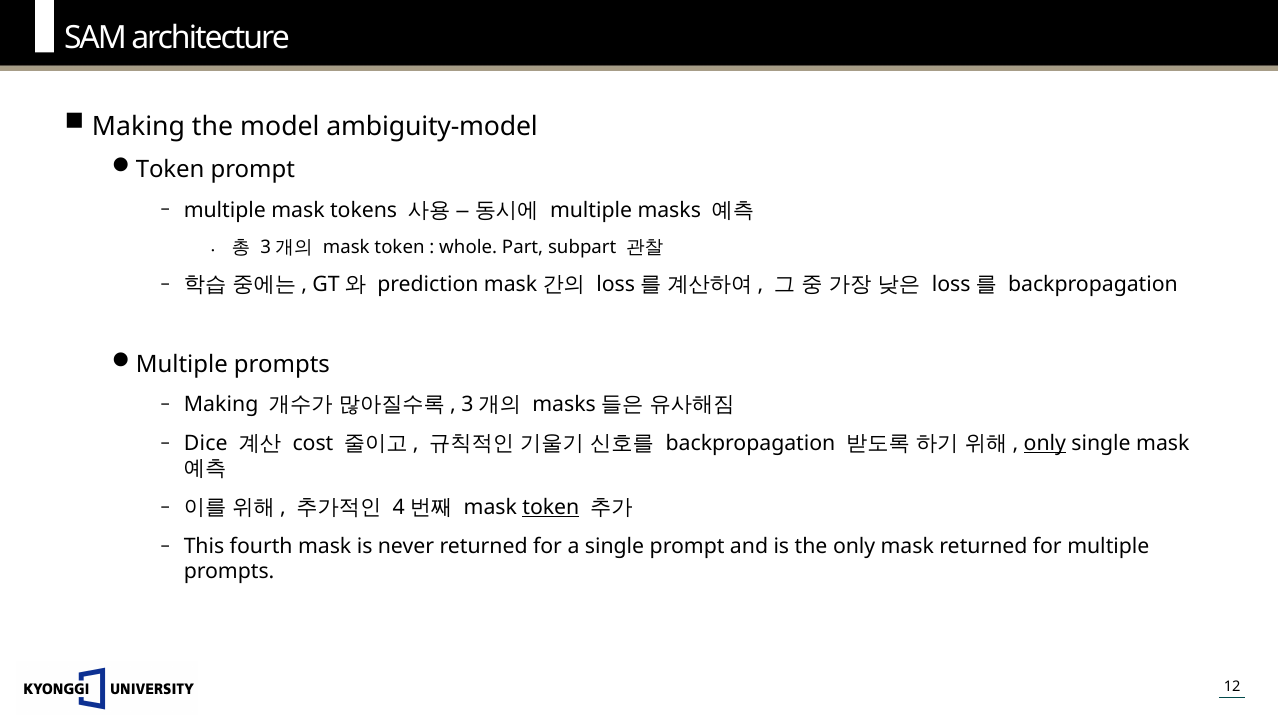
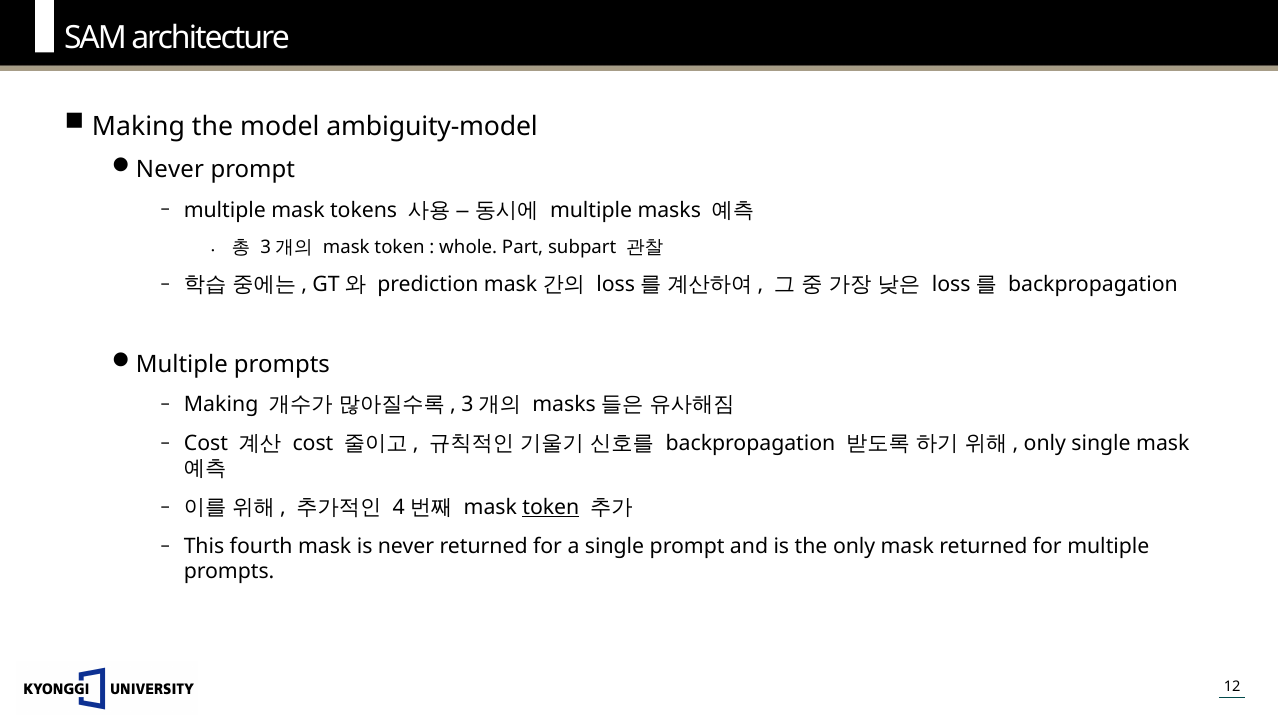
Token: Token -> Never (170, 170)
Dice: Dice -> Cost (206, 443)
only underline: present -> none (1045, 443)
